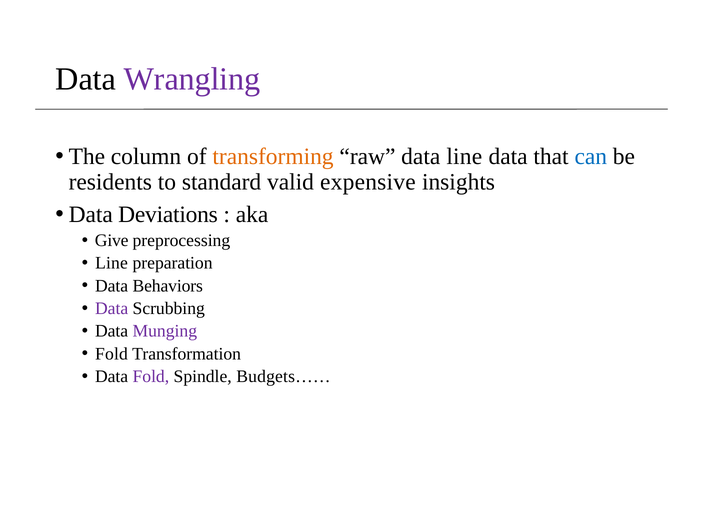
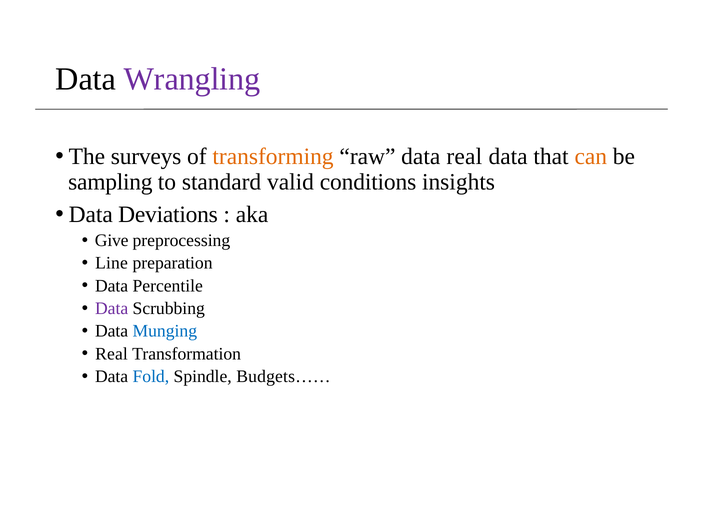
column: column -> surveys (146, 157)
data line: line -> real (464, 157)
can colour: blue -> orange (591, 157)
residents: residents -> sampling (110, 182)
expensive: expensive -> conditions (368, 182)
Behaviors: Behaviors -> Percentile (168, 286)
Munging colour: purple -> blue (165, 331)
Fold: Fold -> Real (112, 354)
Fold colour: purple -> blue (151, 377)
